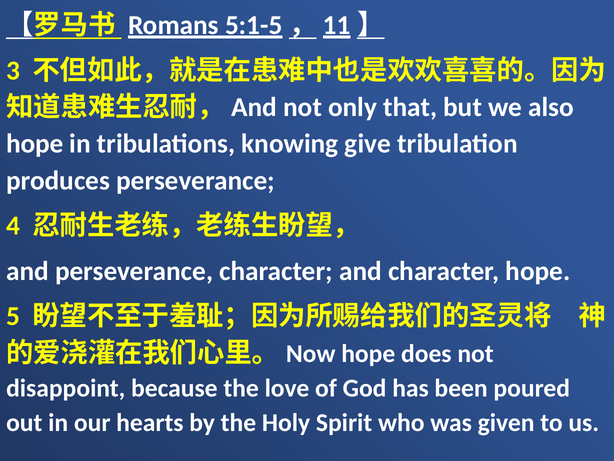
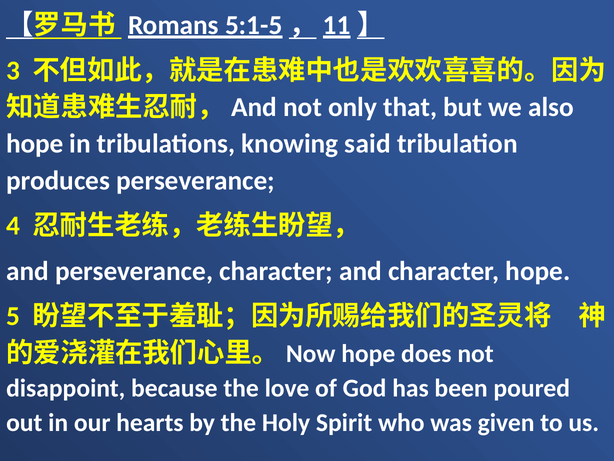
give: give -> said (368, 144)
